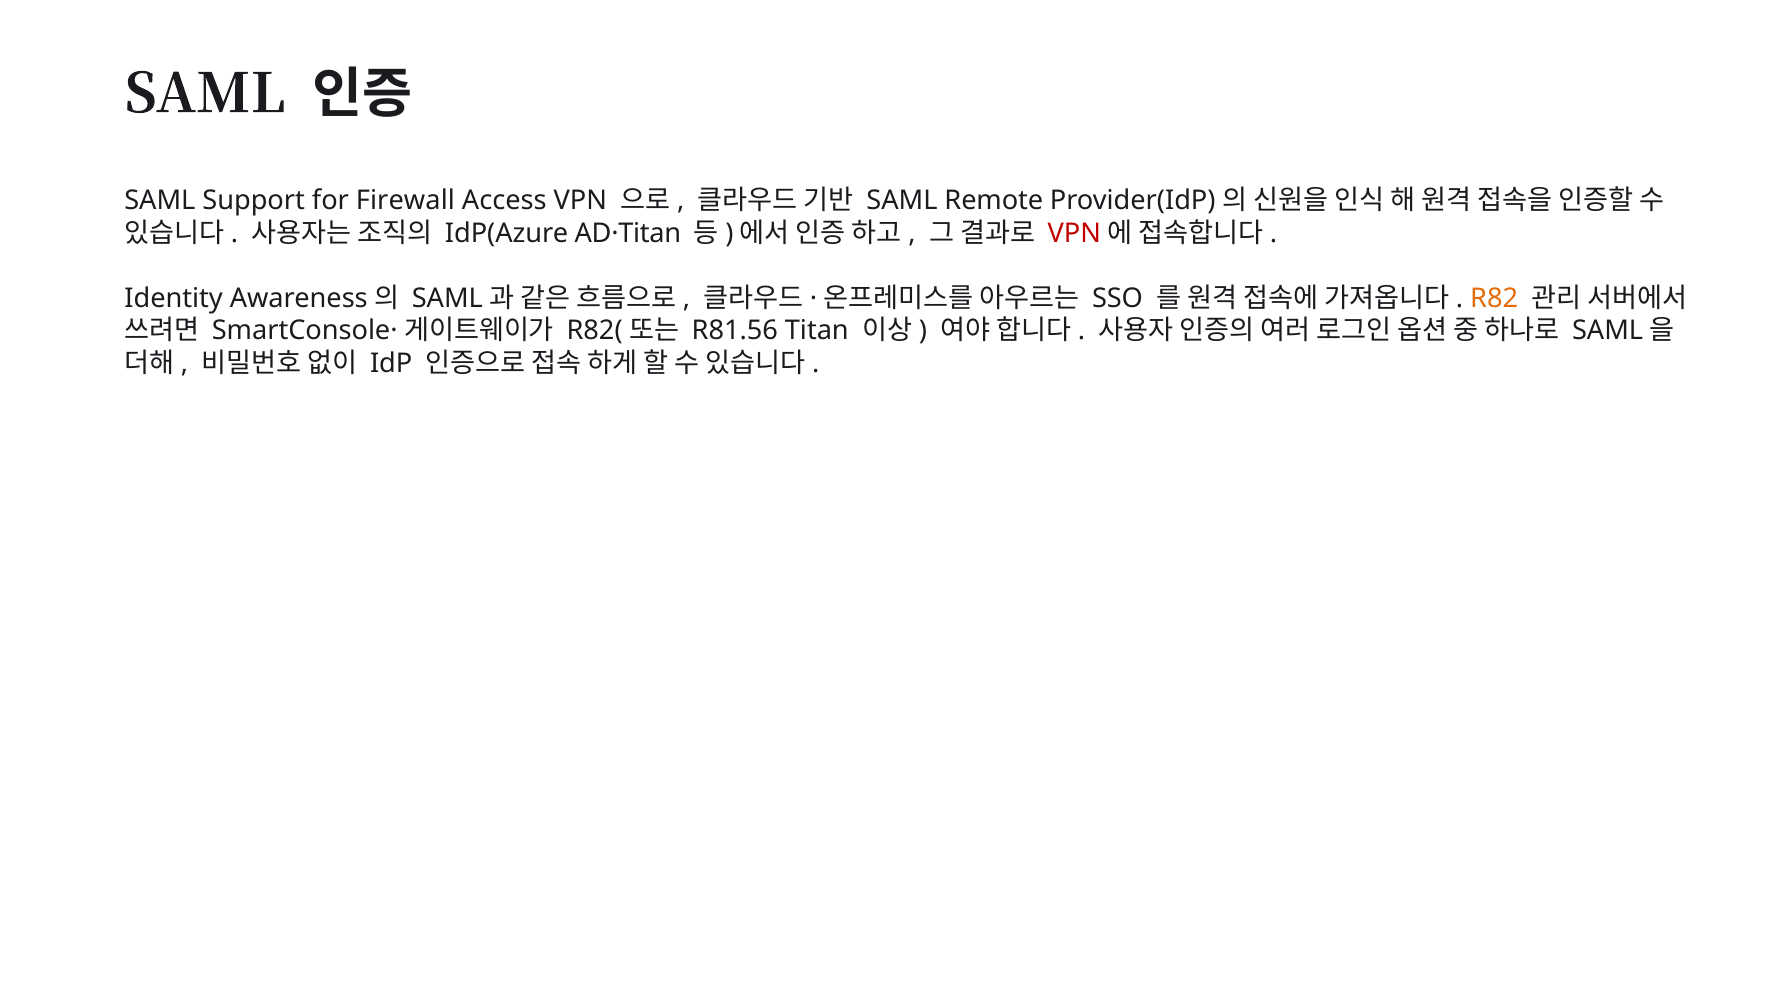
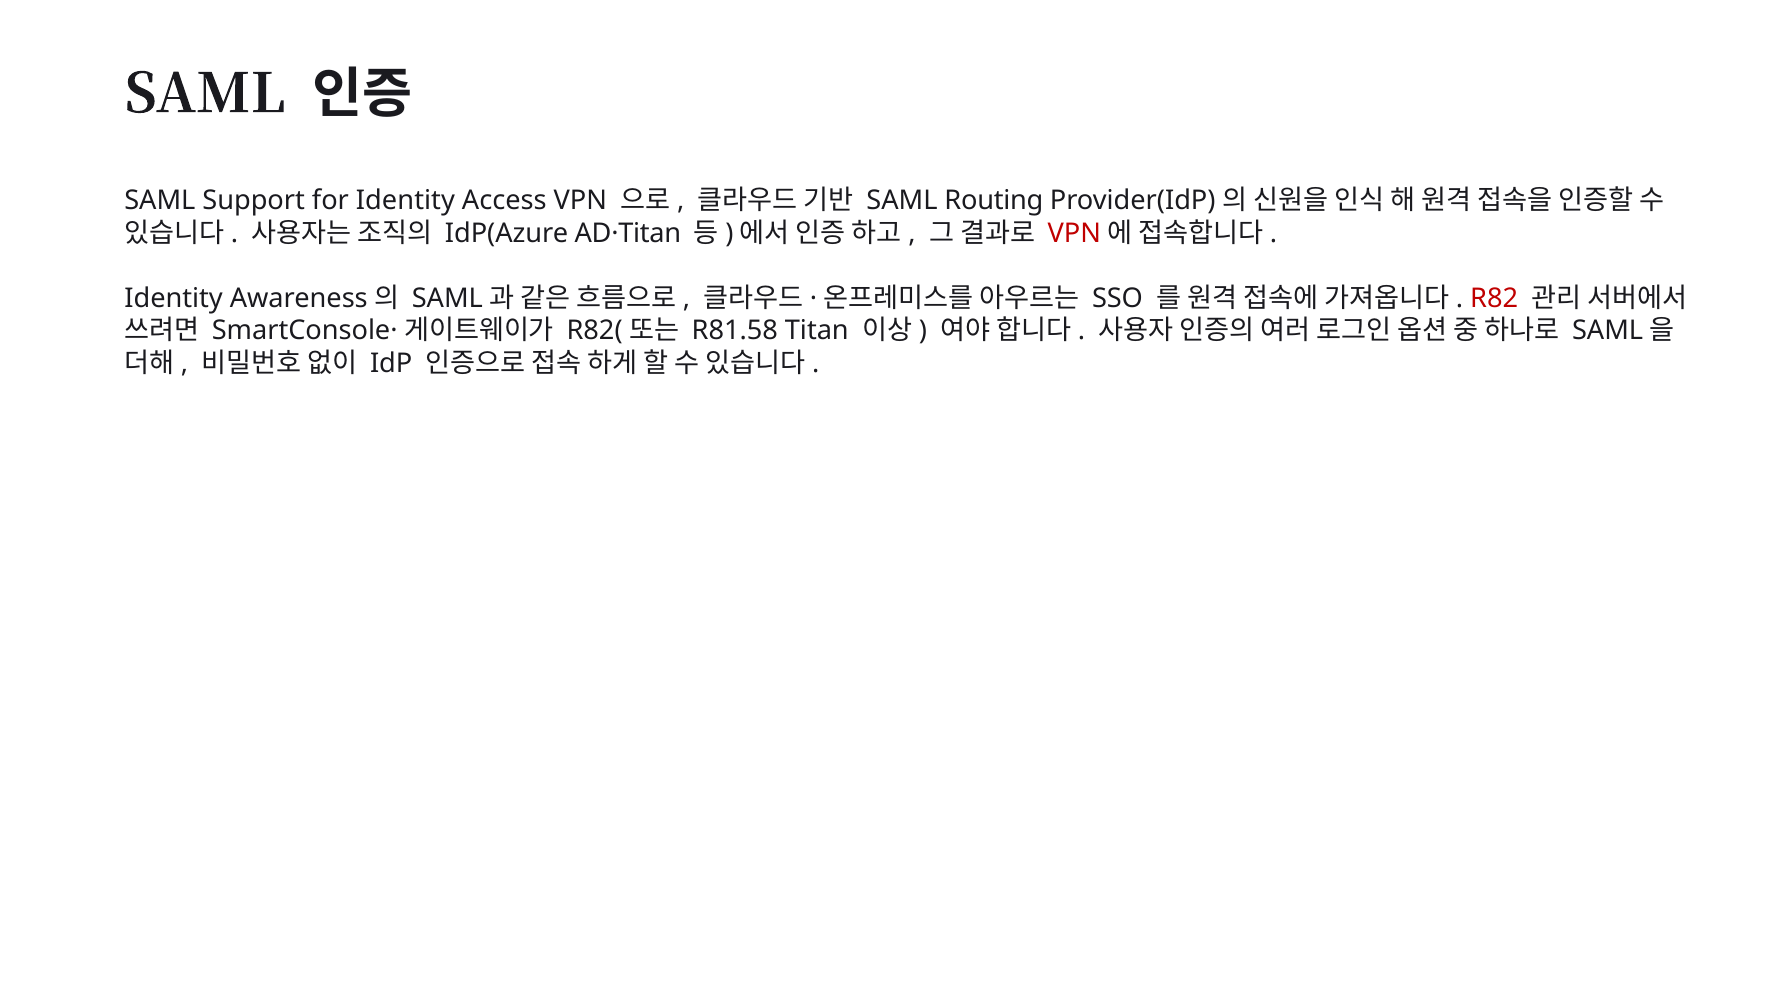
for Firewall: Firewall -> Identity (405, 201)
Remote: Remote -> Routing (994, 201)
R82 colour: orange -> red (1494, 298)
R81.56: R81.56 -> R81.58 (735, 331)
